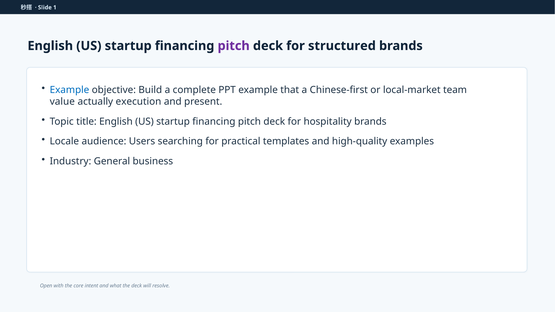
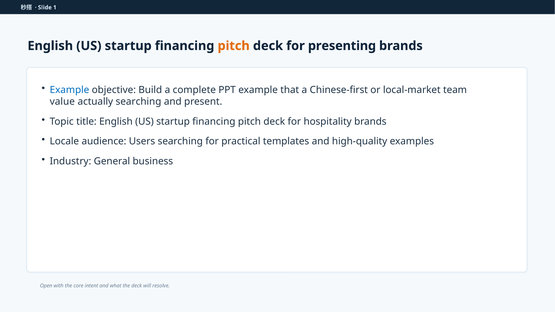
pitch colour: purple -> orange (234, 46)
structured: structured -> presenting (342, 46)
actually execution: execution -> searching (138, 102)
